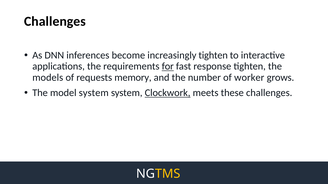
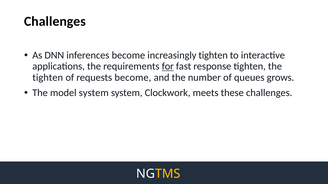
models: models -> tighten (48, 78)
requests memory: memory -> become (133, 78)
worker: worker -> queues (249, 78)
Clockwork underline: present -> none (168, 93)
